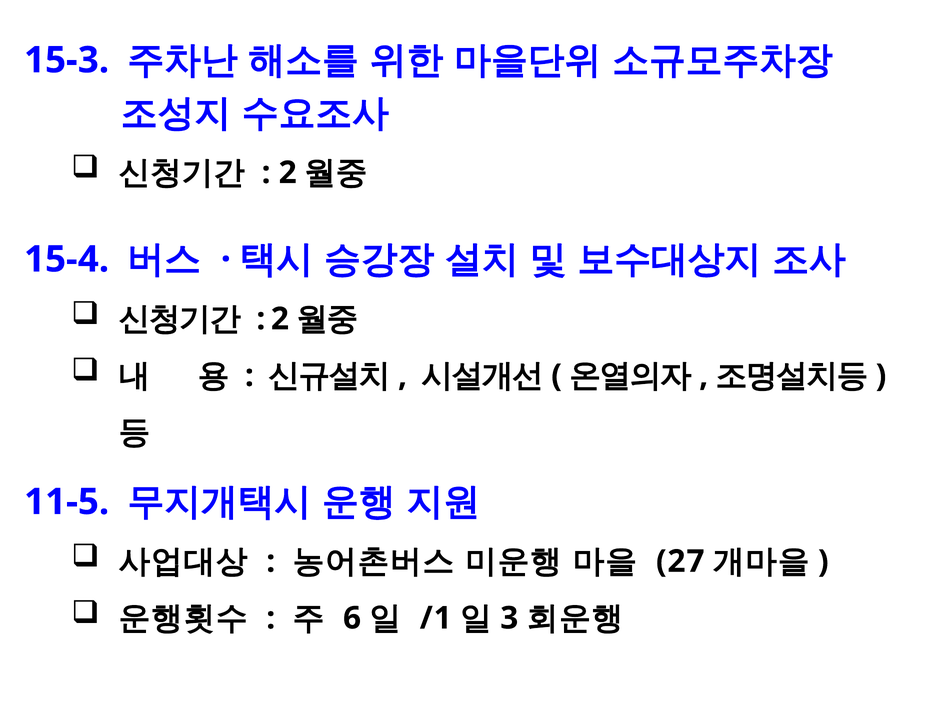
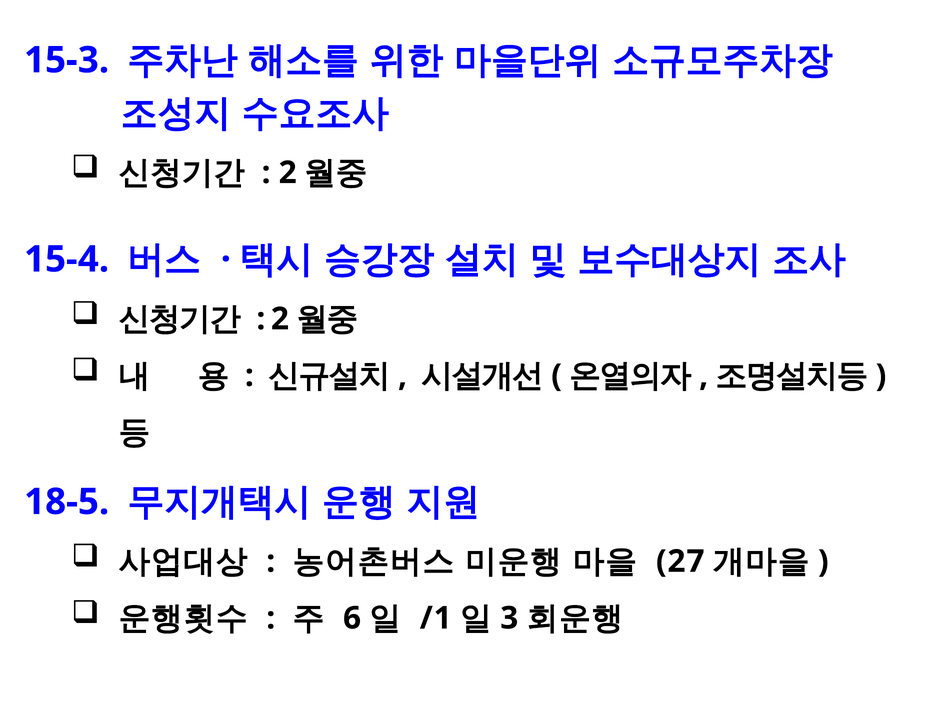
11-5: 11-5 -> 18-5 (67, 502)
